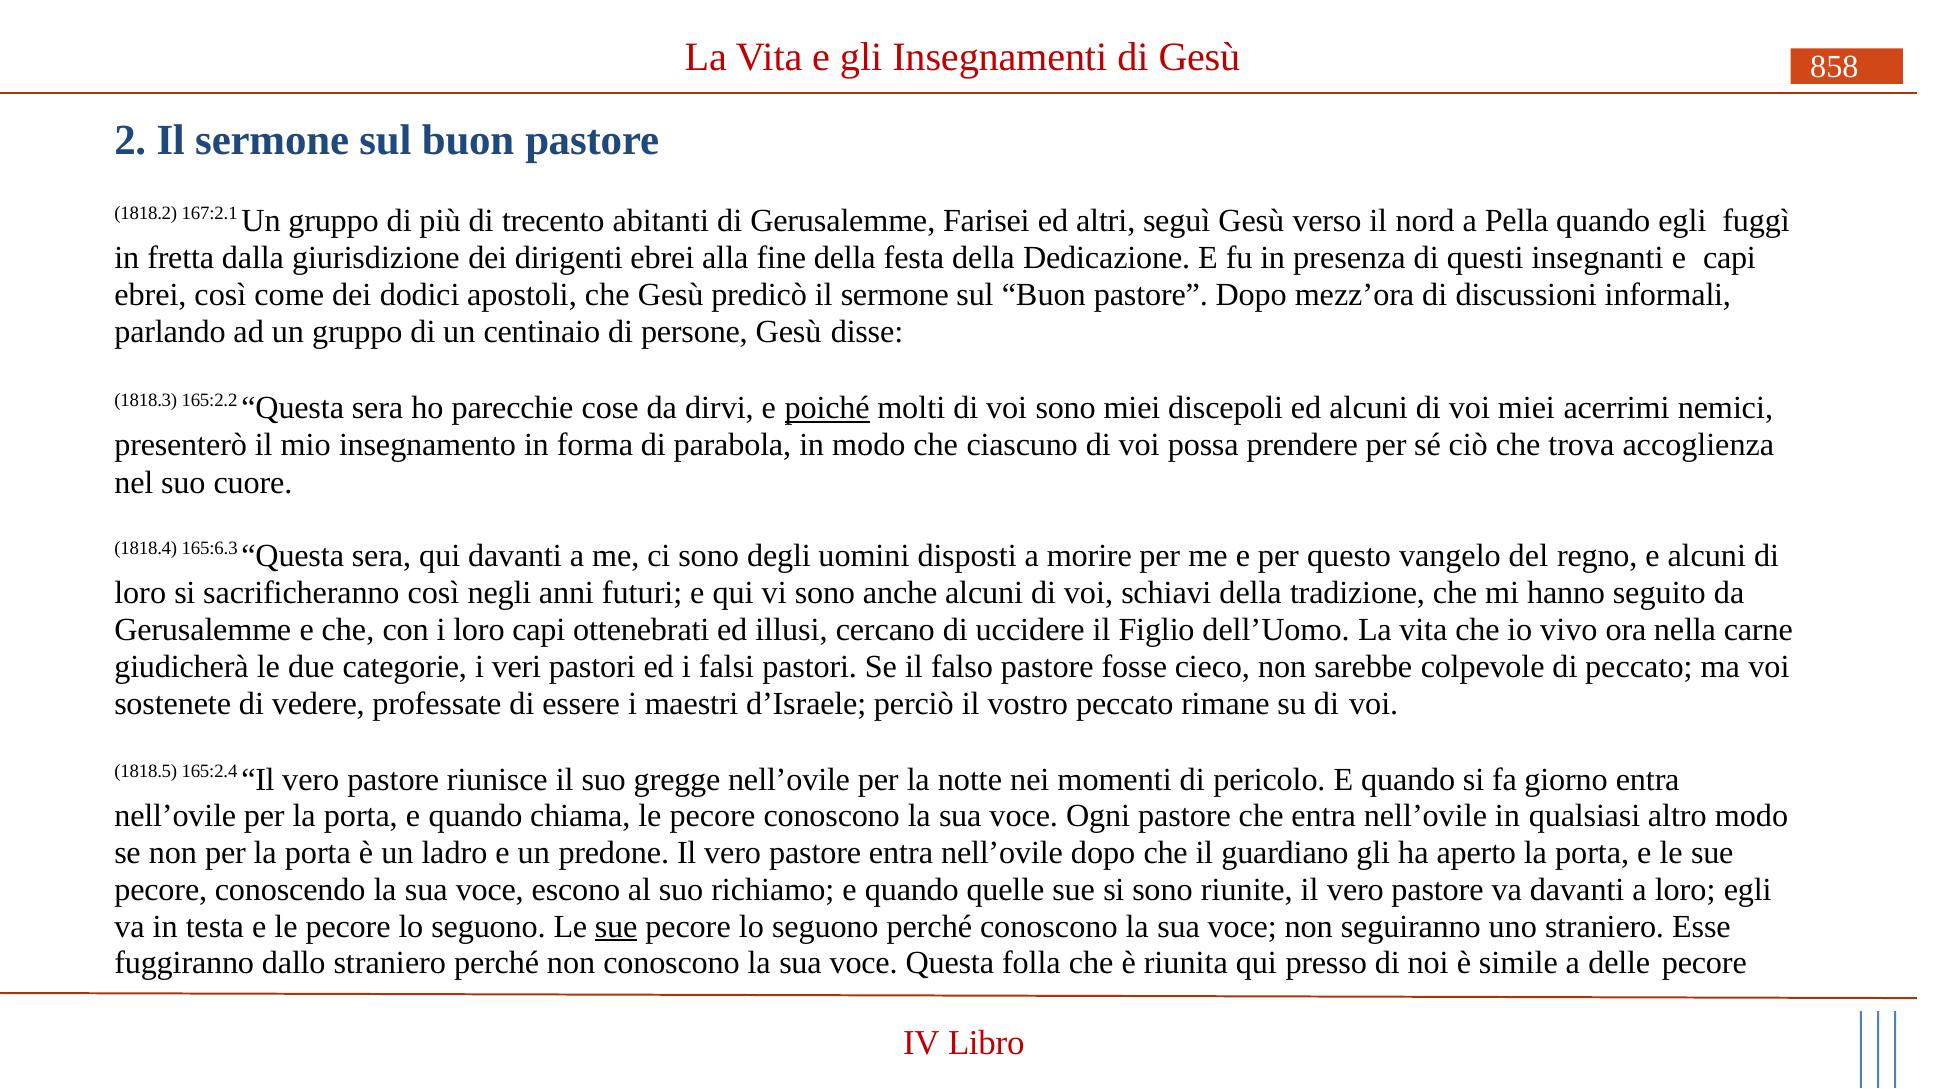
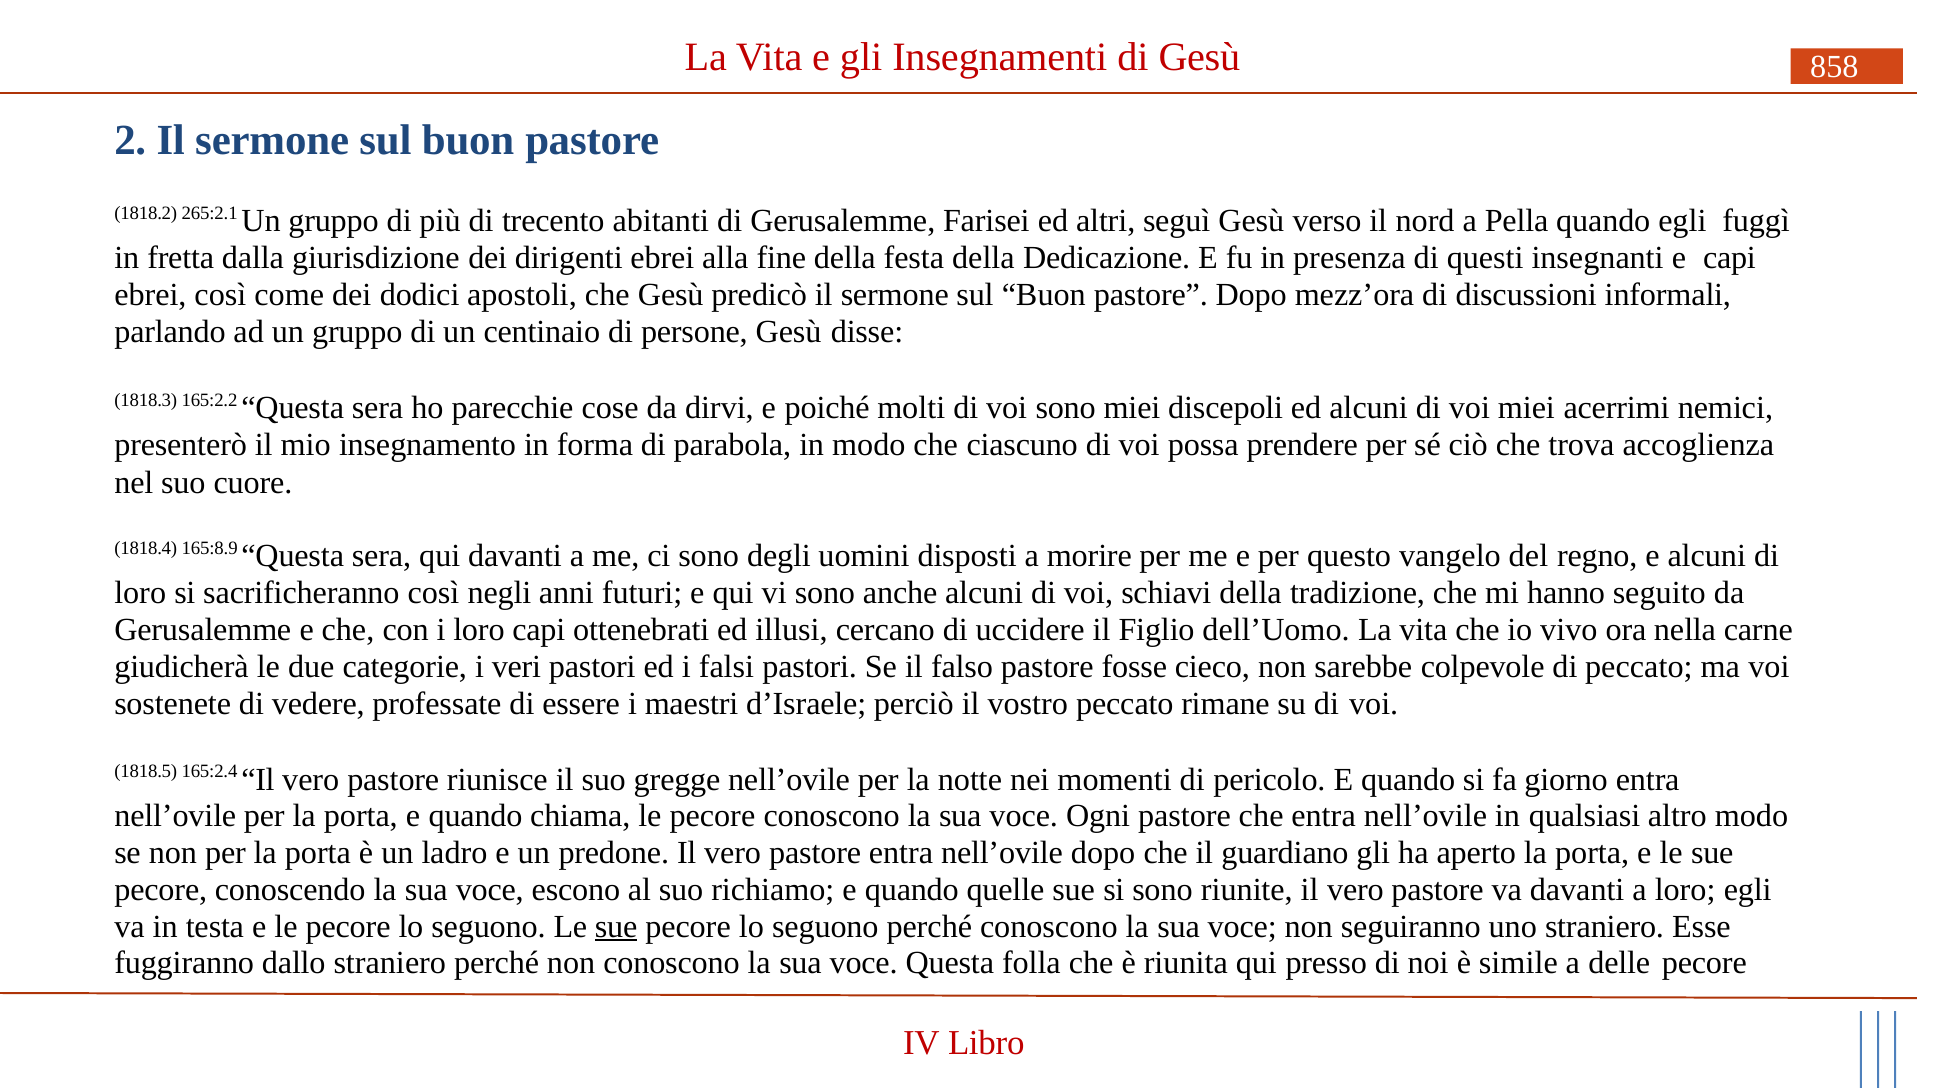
167:2.1: 167:2.1 -> 265:2.1 (210, 213)
poiché underline: present -> none (827, 408)
165:6.3: 165:6.3 -> 165:8.9 (210, 548)
